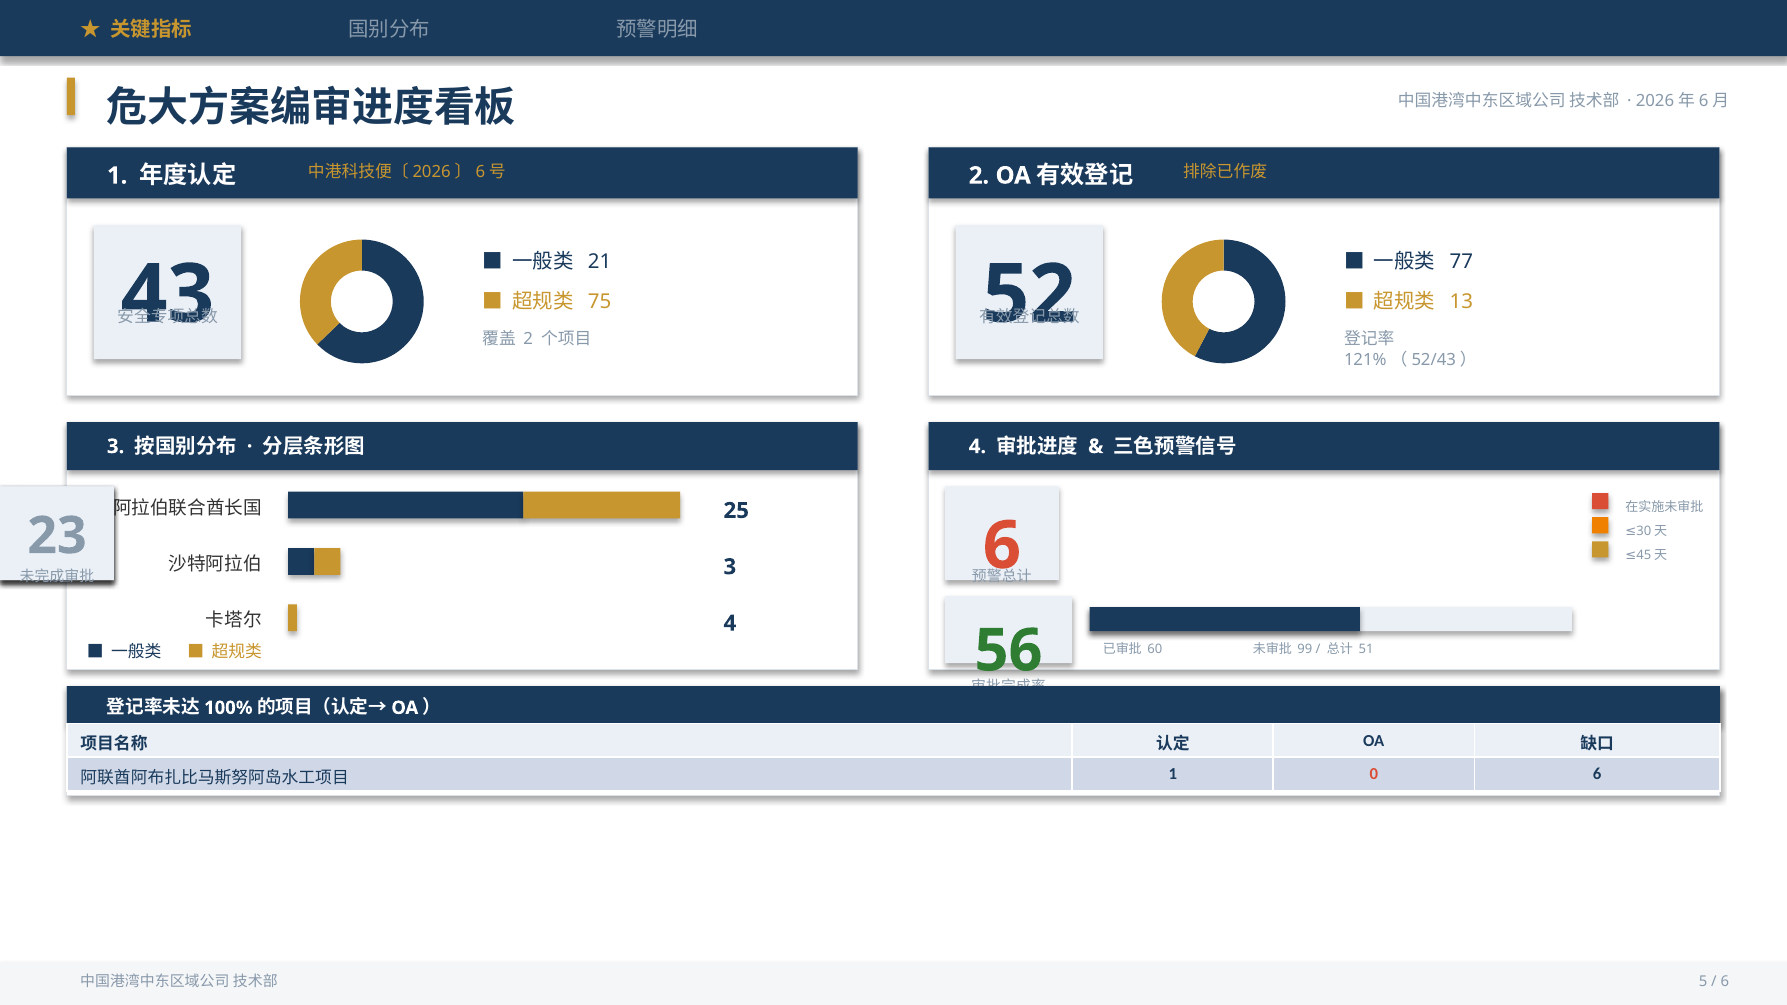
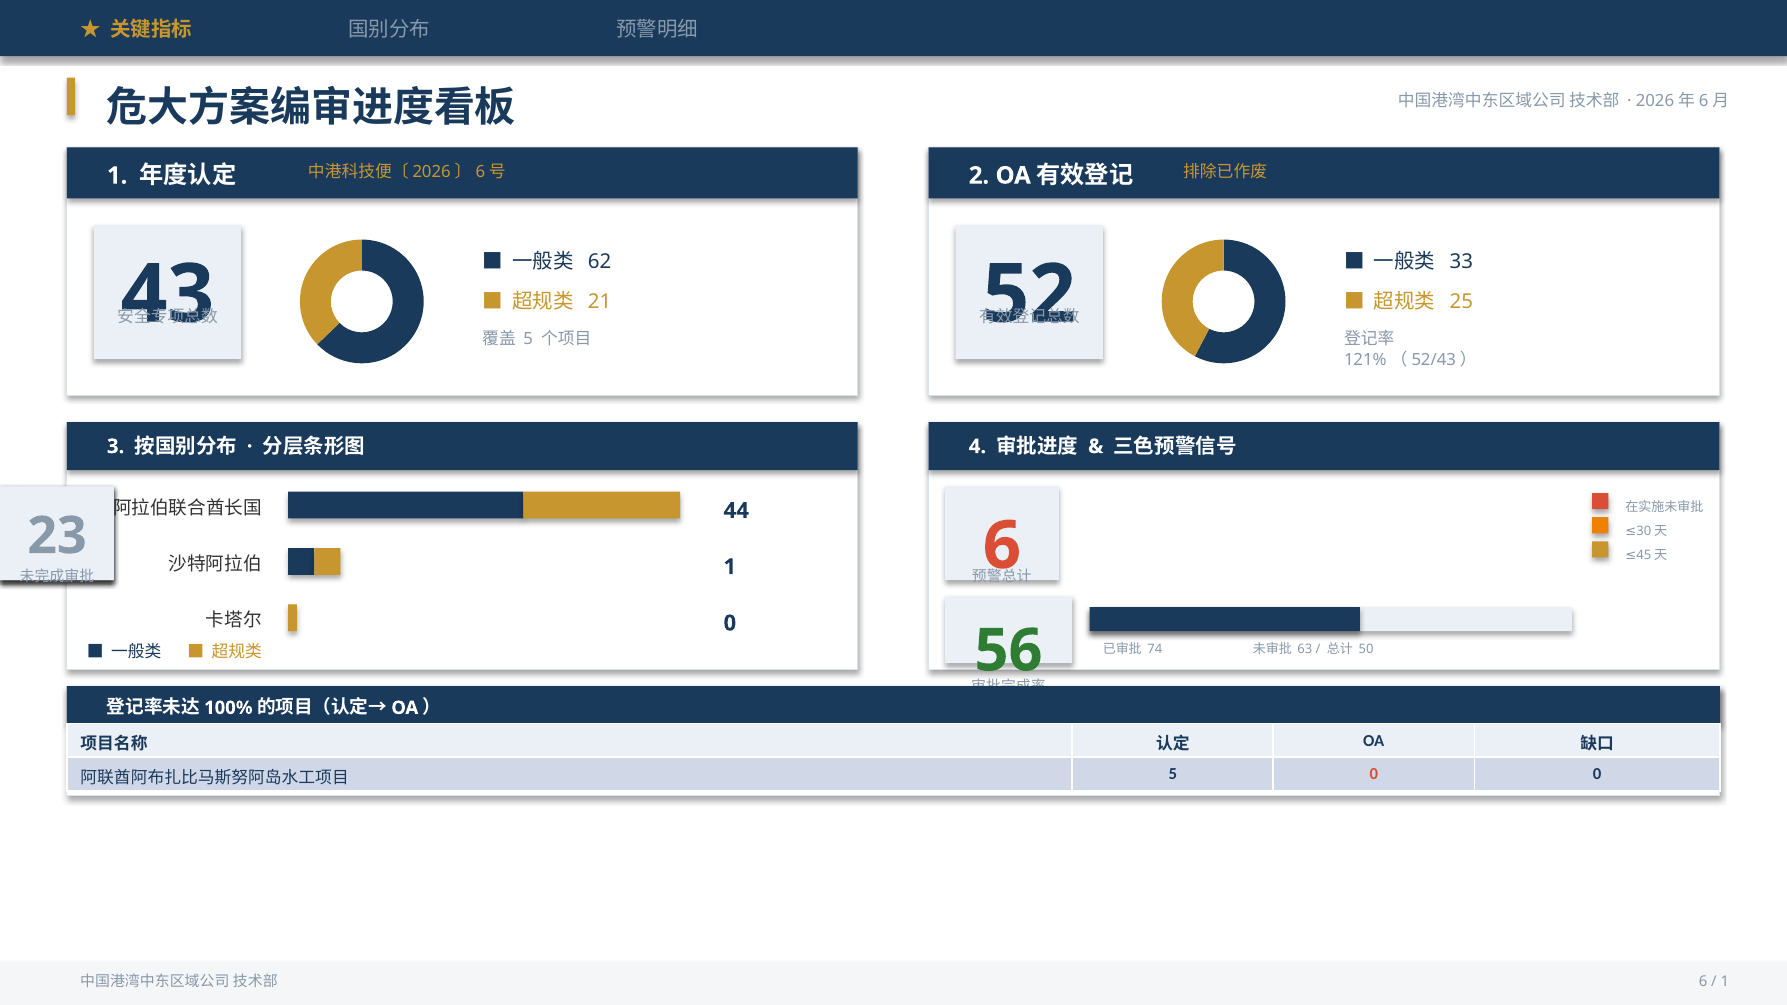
21: 21 -> 62 (600, 262)
77: 77 -> 33 (1461, 262)
75: 75 -> 21 (600, 302)
13: 13 -> 25 (1461, 302)
2: 2 -> 5 (528, 339)
25: 25 -> 44 (736, 511)
3: 3 -> 1 (730, 567)
4: 4 -> 0 (730, 623)
60: 60 -> 74 (1155, 649)
99: 99 -> 63 (1305, 649)
51: 51 -> 50 (1366, 649)
1: 1 -> 5 (1173, 774)
0 6: 6 -> 0 (1597, 774)
5: 5 -> 6 (1703, 982)
6: 6 -> 1 (1725, 982)
